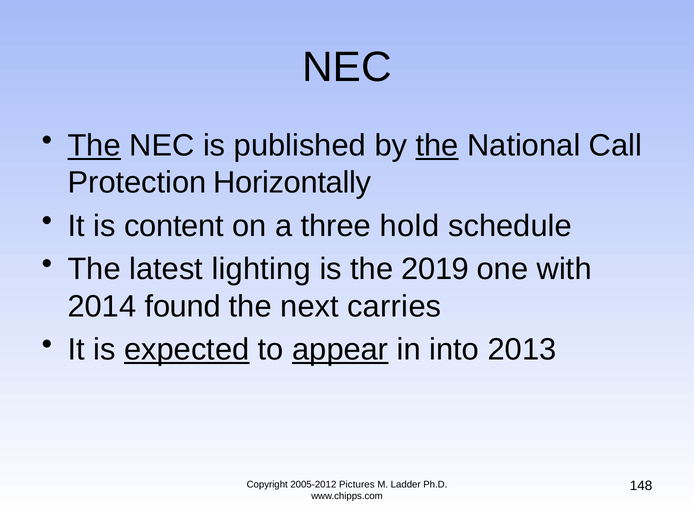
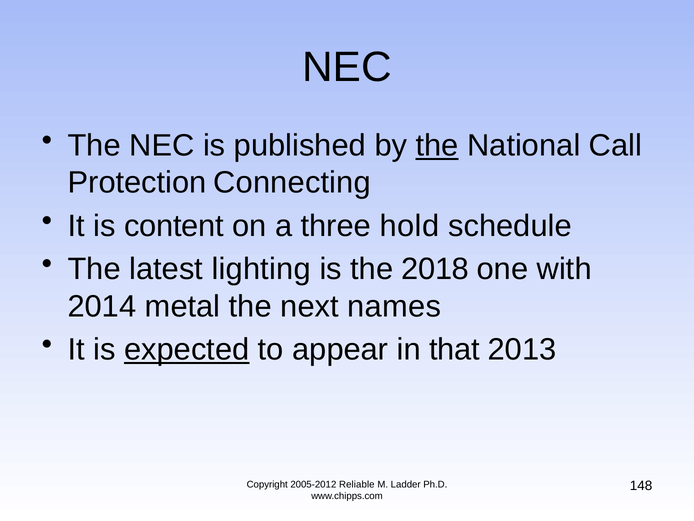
The underline: present -> none (94, 146)
Horizontally: Horizontally -> Connecting (292, 183)
2019: 2019 -> 2018 (435, 269)
found: found -> metal (183, 306)
carries: carries -> names (394, 306)
appear underline: present -> none (340, 349)
into: into -> that (454, 349)
Pictures: Pictures -> Reliable (357, 484)
